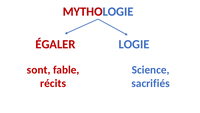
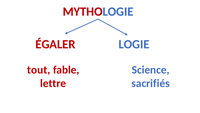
sont: sont -> tout (39, 69)
récits: récits -> lettre (53, 83)
